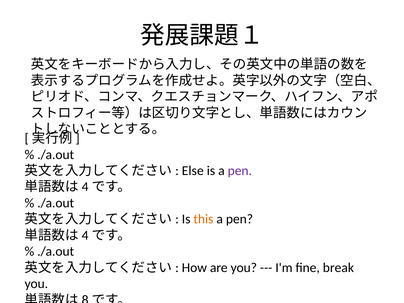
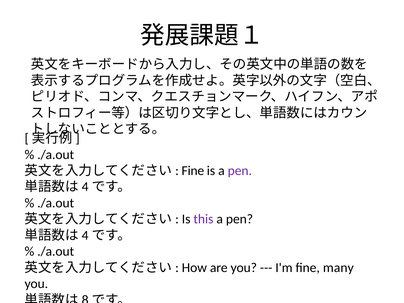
Else: Else -> Fine (193, 171)
this colour: orange -> purple (203, 219)
break: break -> many (338, 268)
